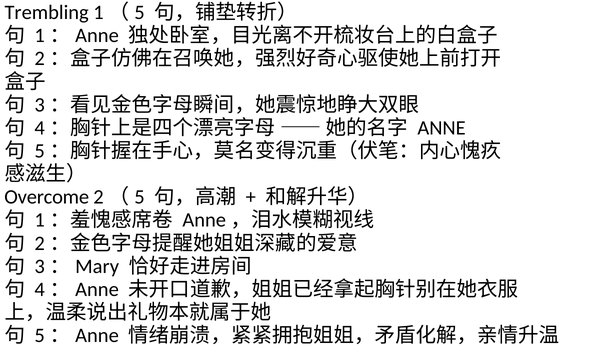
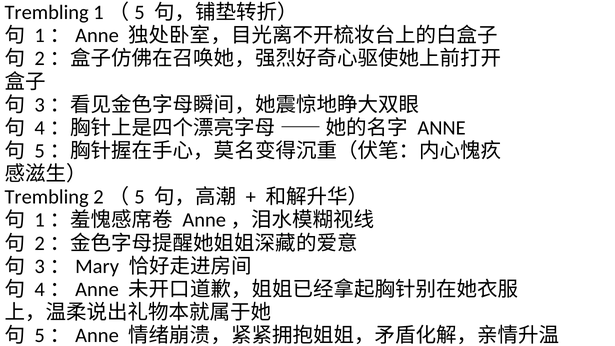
Overcome: Overcome -> Trembling (47, 197)
